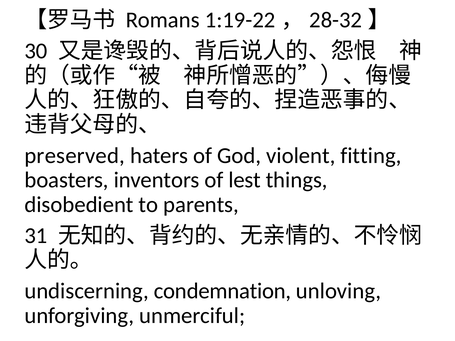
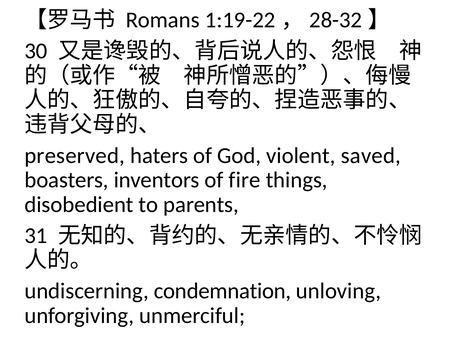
fitting: fitting -> saved (371, 156)
lest: lest -> fire (245, 180)
